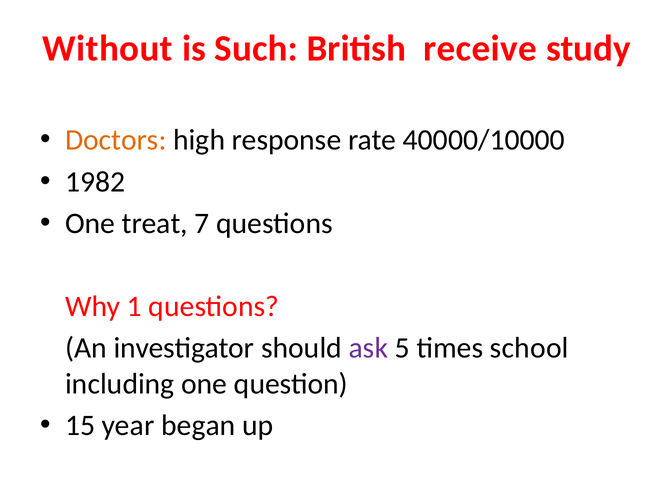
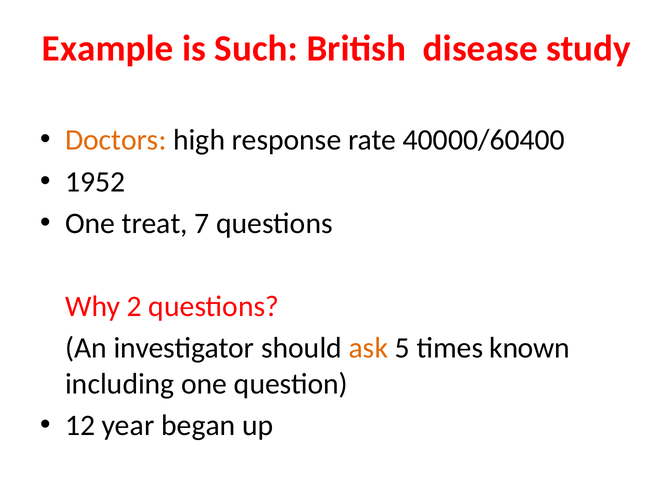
Without: Without -> Example (108, 48)
receive: receive -> disease (480, 48)
40000/10000: 40000/10000 -> 40000/60400 (484, 140)
1982: 1982 -> 1952 (95, 182)
1: 1 -> 2 (134, 307)
ask colour: purple -> orange (368, 348)
school: school -> known (530, 348)
15: 15 -> 12 (80, 425)
